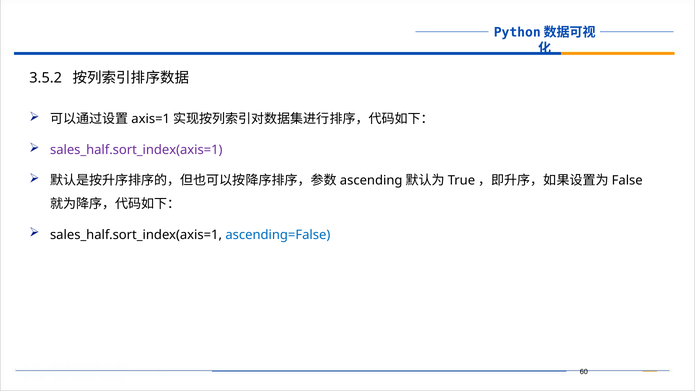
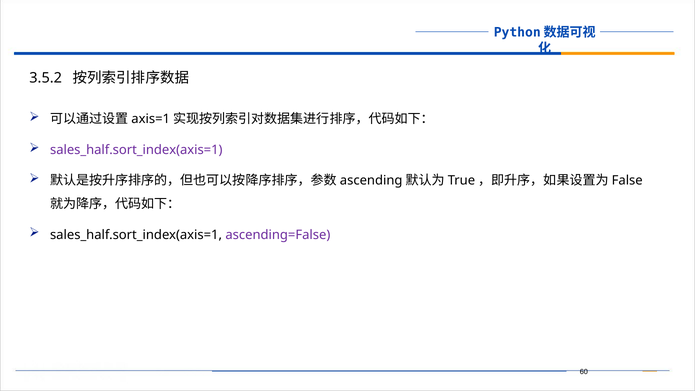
ascending=False colour: blue -> purple (278, 235)
